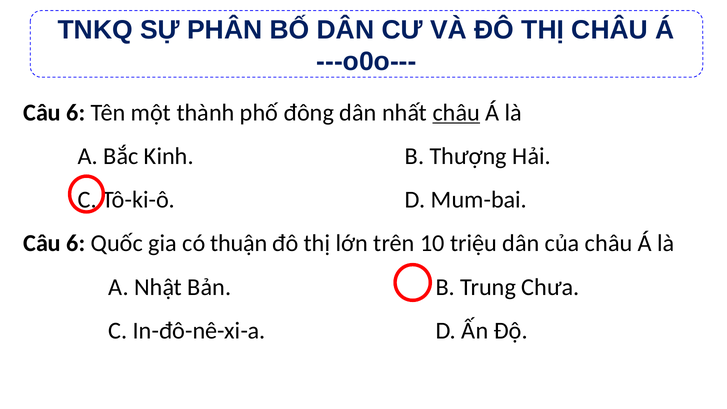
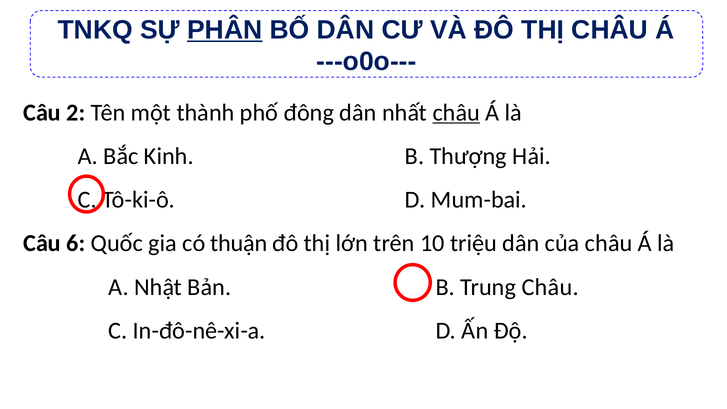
PHÂN underline: none -> present (225, 30)
6: 6 -> 2 (76, 113)
Trung Chưa: Chưa -> Châu (550, 287)
